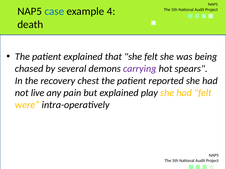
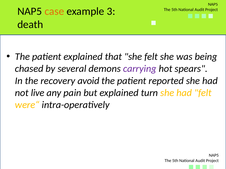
case colour: blue -> orange (54, 11)
4: 4 -> 3 (111, 11)
chest: chest -> avoid (88, 81)
play: play -> turn (149, 93)
